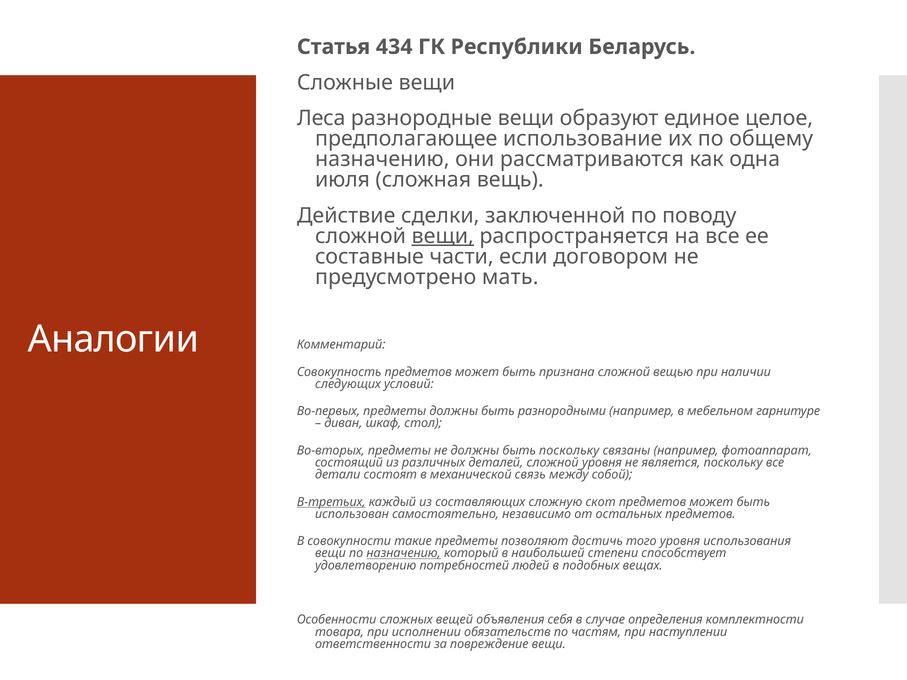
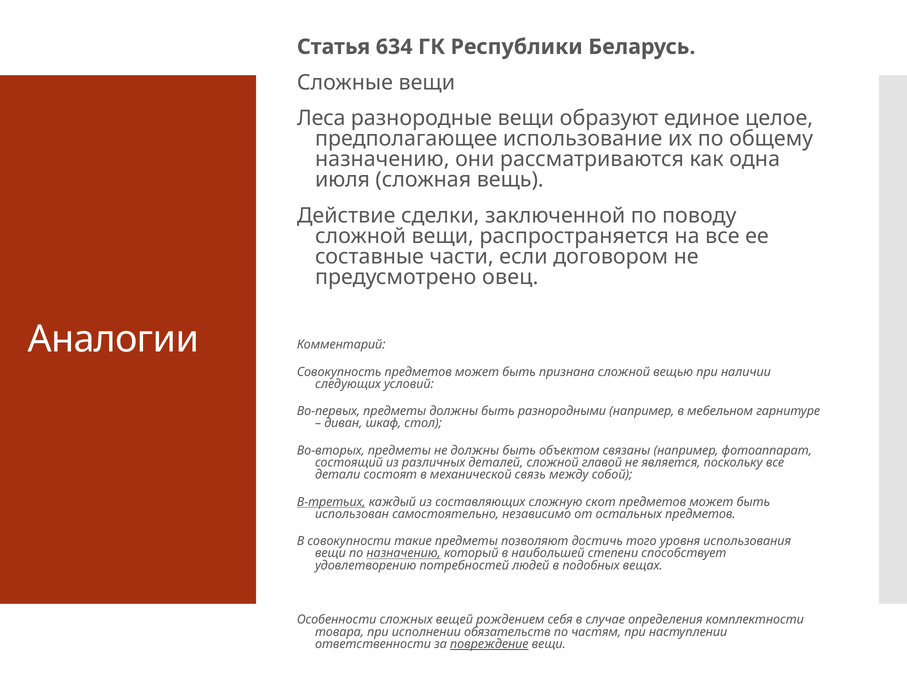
434: 434 -> 634 (394, 47)
вещи underline: present -> none (443, 236)
мать: мать -> овец (510, 277)
быть поскольку: поскольку -> объектом (569, 451)
сложной уровня: уровня -> главой (602, 463)
объявления: объявления -> рождением (510, 620)
повреждение underline: none -> present (489, 644)
